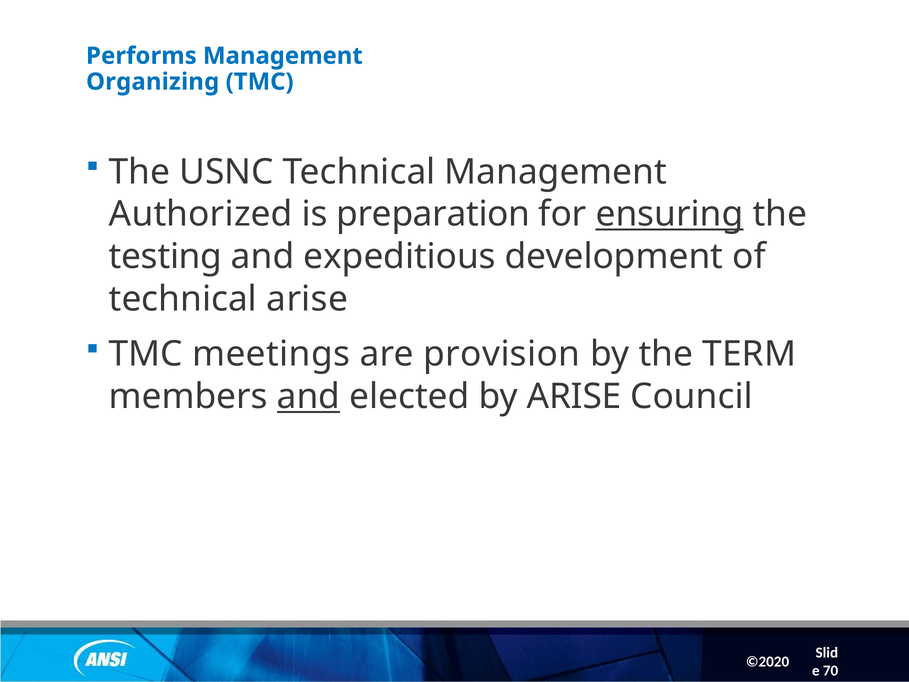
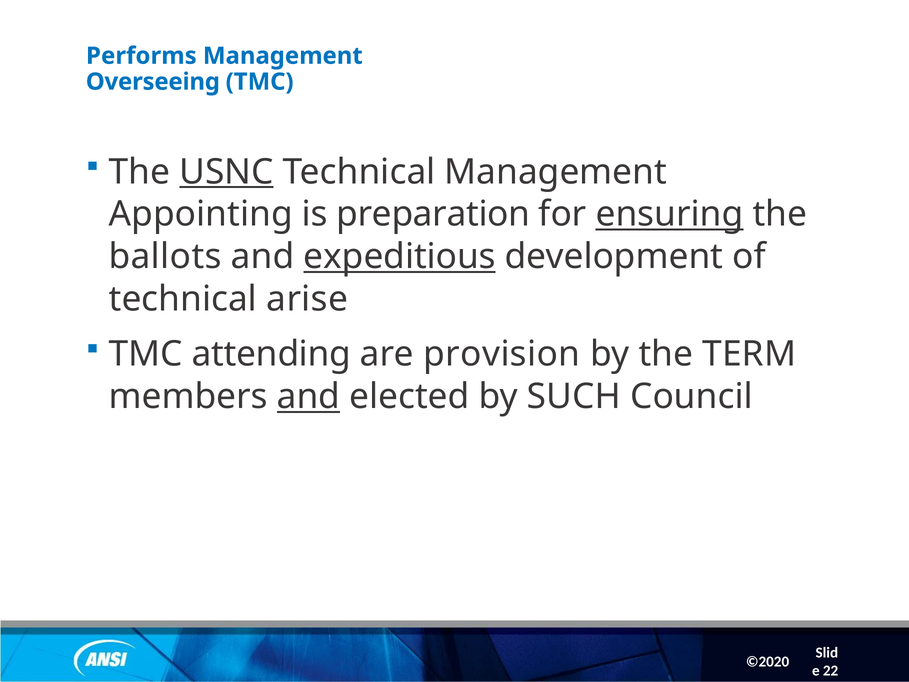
Organizing: Organizing -> Overseeing (153, 82)
USNC underline: none -> present (226, 172)
Authorized: Authorized -> Appointing (201, 214)
testing: testing -> ballots (165, 257)
expeditious underline: none -> present (400, 257)
meetings: meetings -> attending (271, 354)
by ARISE: ARISE -> SUCH (574, 397)
70: 70 -> 22 (831, 671)
